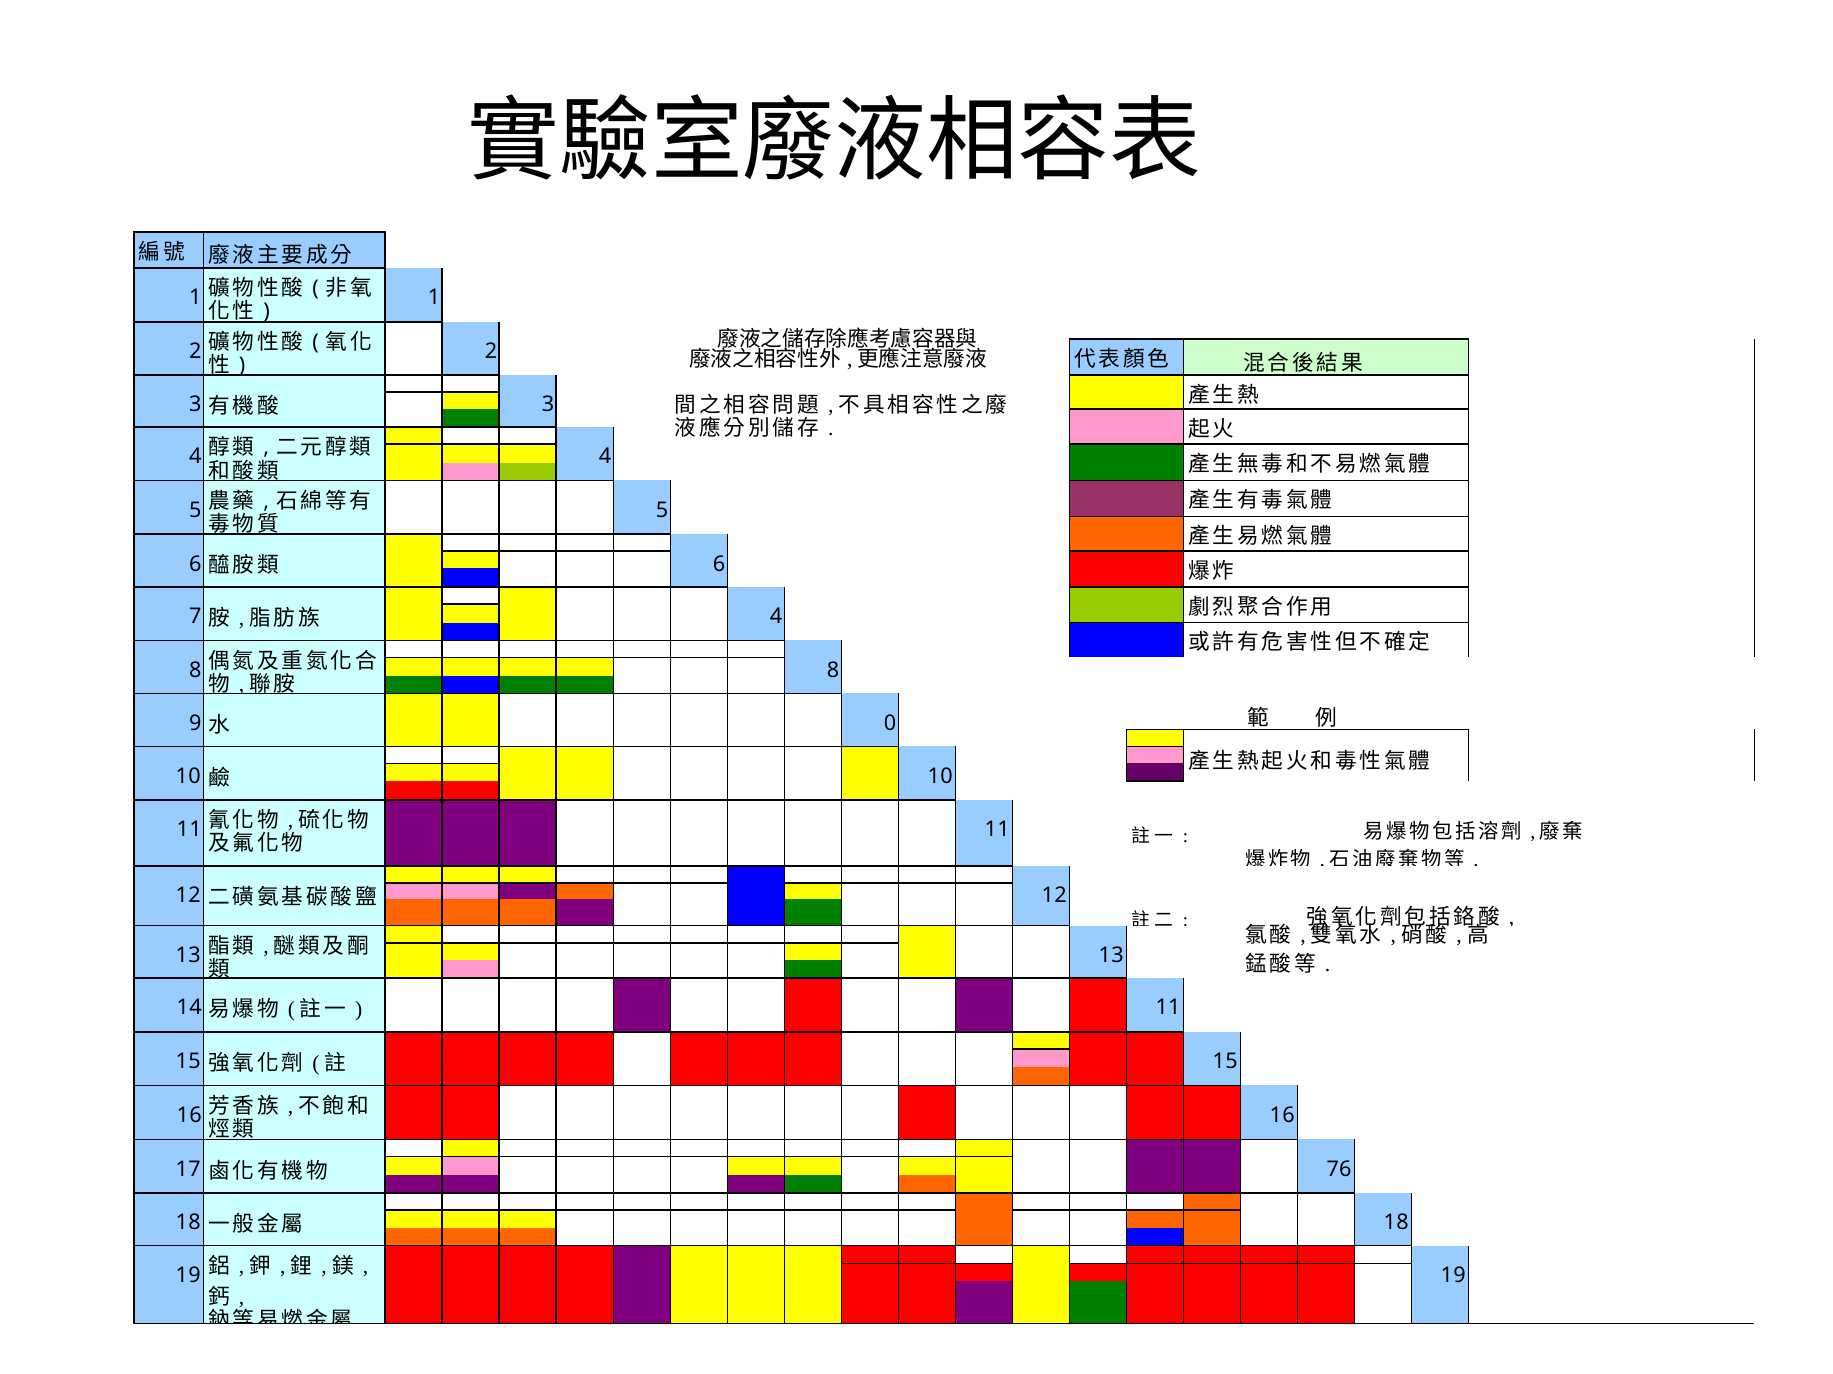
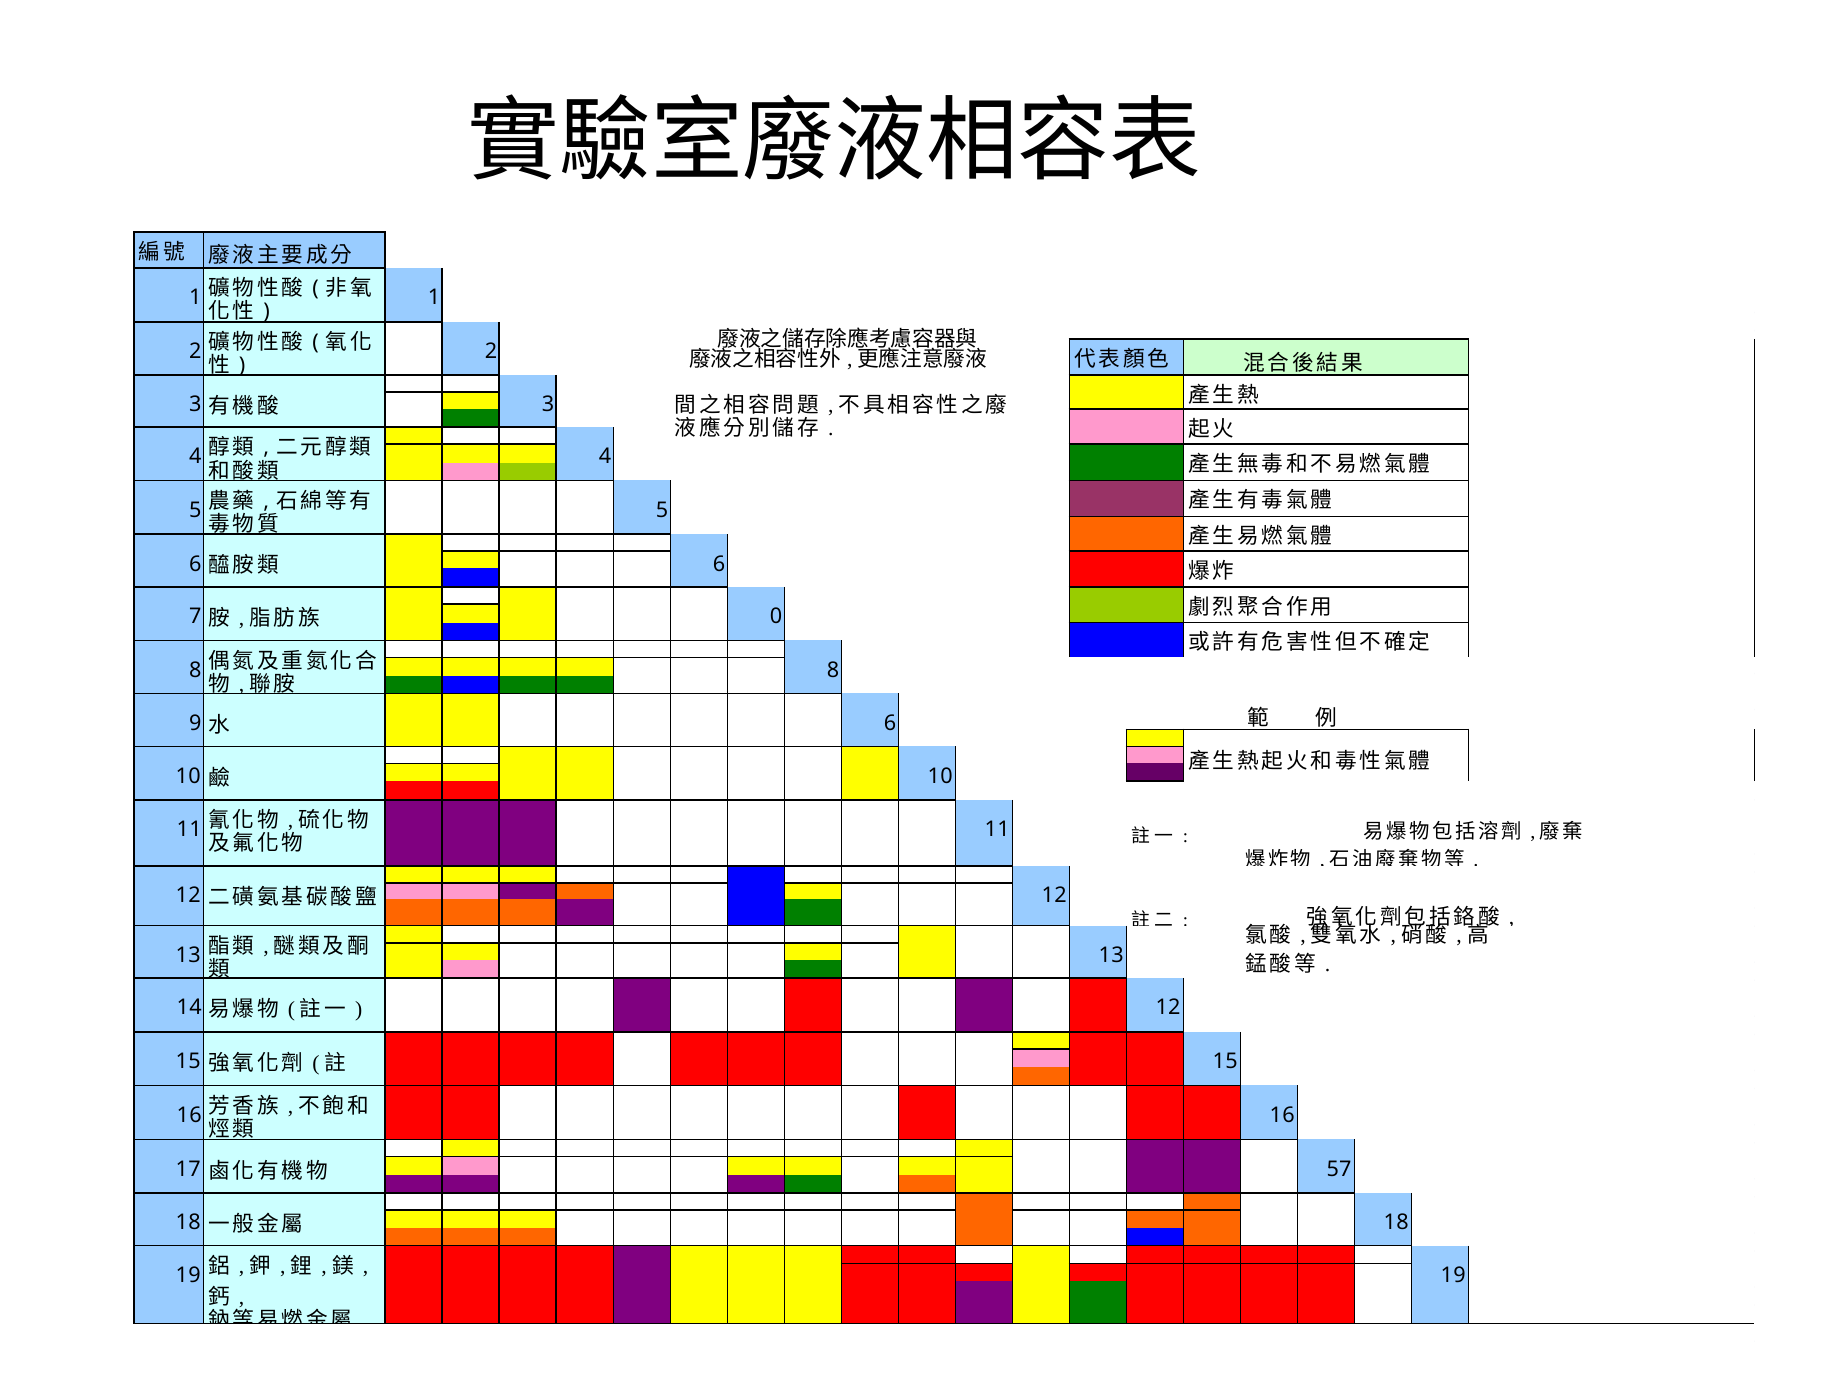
4: 4 -> 0 (776, 617)
0: 0 -> 6 (890, 724)
11: 11 -> 12 (1168, 1008)
76: 76 -> 57 (1339, 1170)
